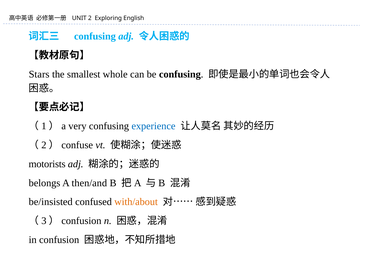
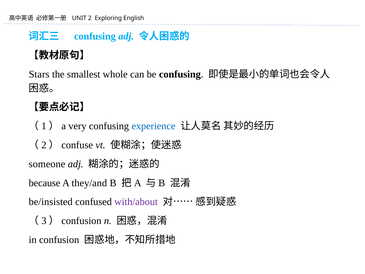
motorists: motorists -> someone (47, 164)
belongs: belongs -> because (45, 183)
then/and: then/and -> they/and (89, 183)
with/about colour: orange -> purple (136, 202)
